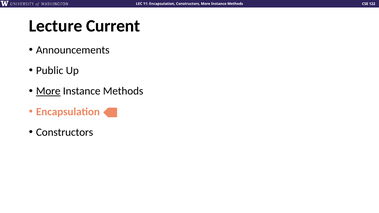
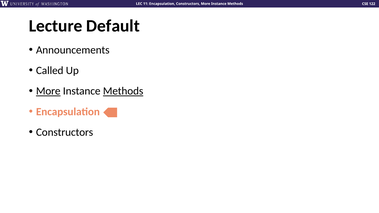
Current: Current -> Default (113, 26)
Public: Public -> Called (50, 71)
Methods underline: none -> present (123, 91)
